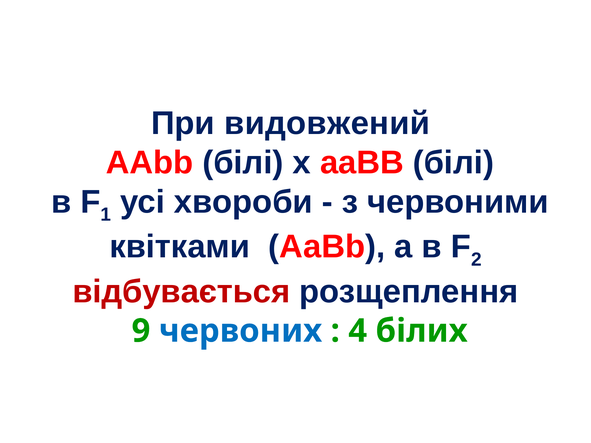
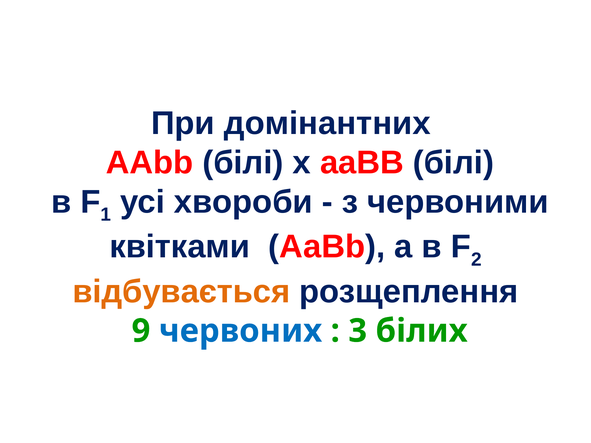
видовжений: видовжений -> домінантних (327, 123)
відбувається colour: red -> orange (181, 292)
4: 4 -> 3 (358, 331)
